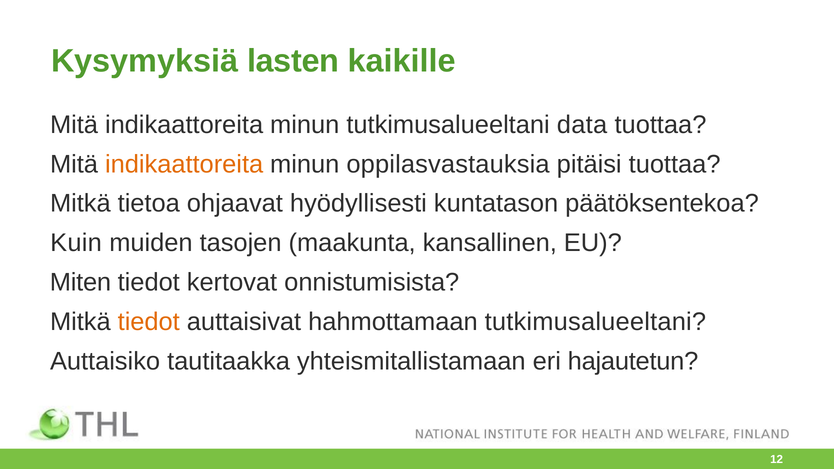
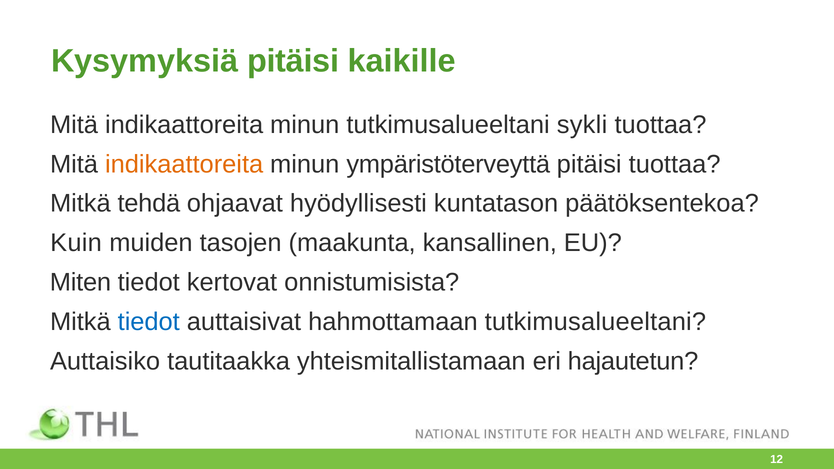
Kysymyksiä lasten: lasten -> pitäisi (293, 61)
data: data -> sykli (582, 125)
oppilasvastauksia: oppilasvastauksia -> ympäristöterveyttä (448, 164)
tietoa: tietoa -> tehdä (149, 204)
tiedot colour: orange -> blue (149, 322)
